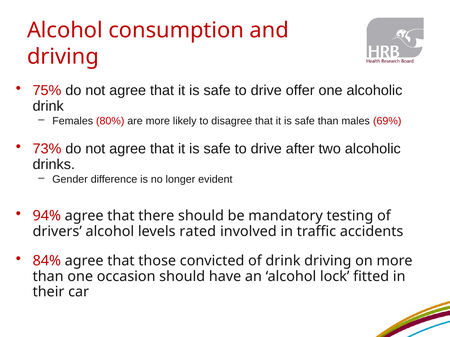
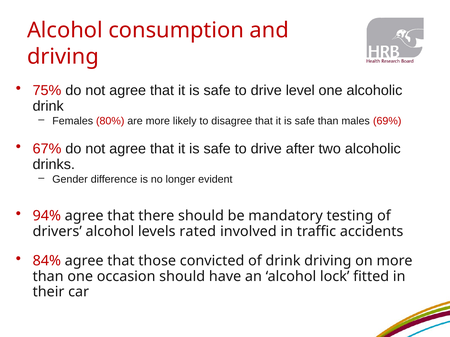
offer: offer -> level (300, 91)
73%: 73% -> 67% (47, 149)
